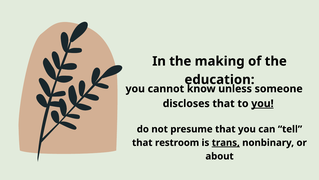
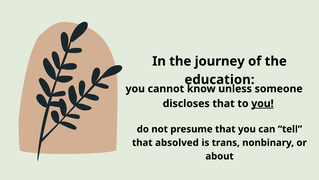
making: making -> journey (220, 61)
restroom: restroom -> absolved (177, 142)
trans underline: present -> none (226, 142)
